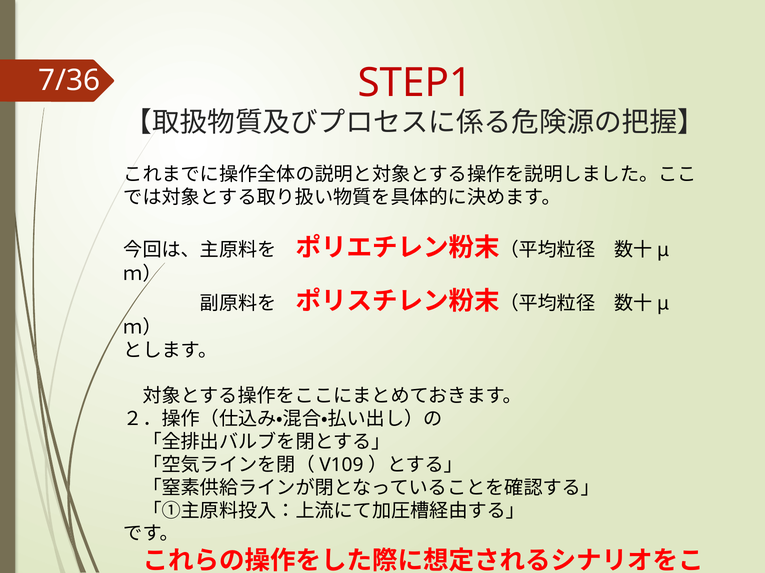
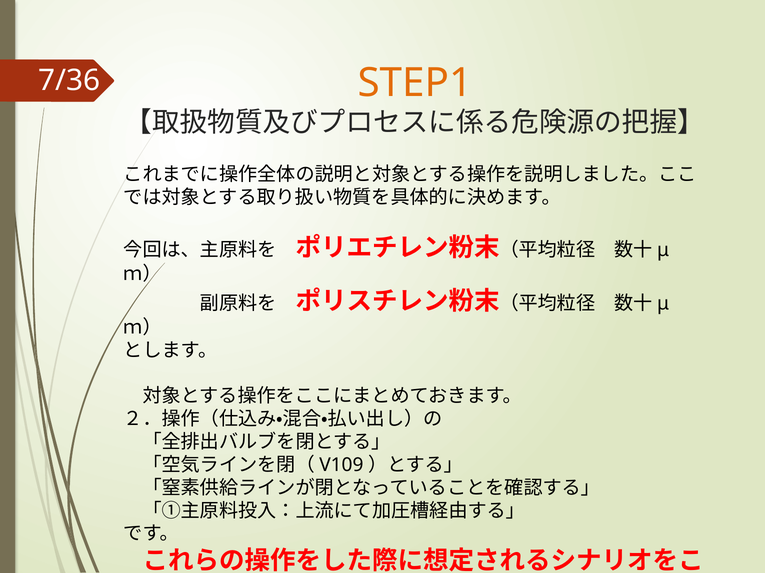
STEP1 colour: red -> orange (415, 83)
